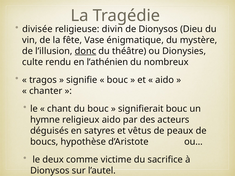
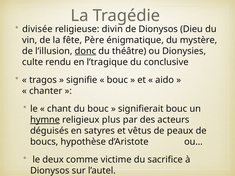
Vase: Vase -> Père (94, 40)
l’athénien: l’athénien -> l’tragique (107, 62)
nombreux: nombreux -> conclusive (166, 62)
hymne underline: none -> present (45, 120)
religieux aido: aido -> plus (111, 120)
